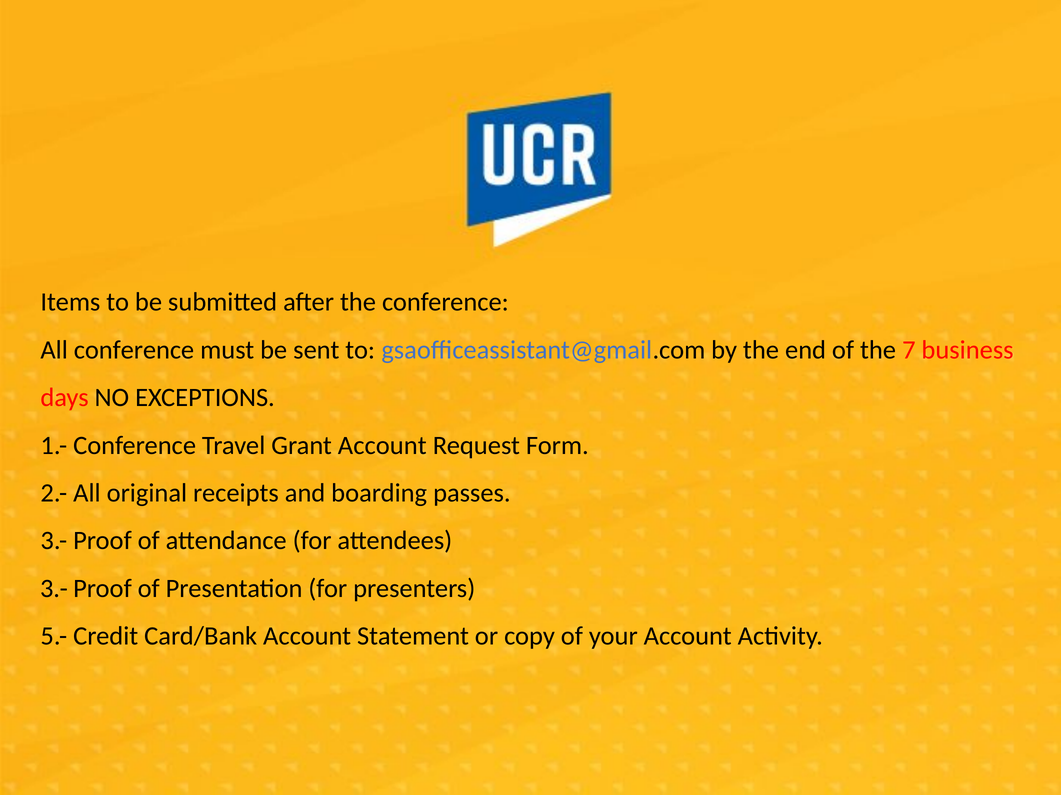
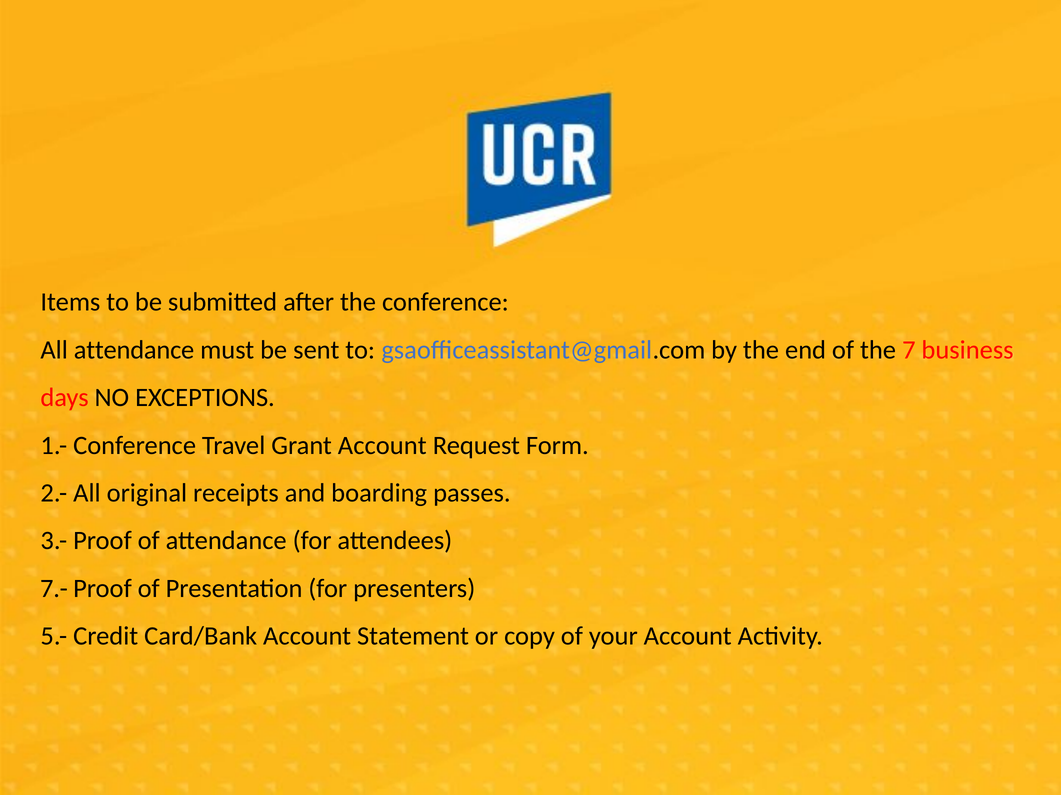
All conference: conference -> attendance (134, 350)
3.-: 3.- -> 7.- (54, 589)
